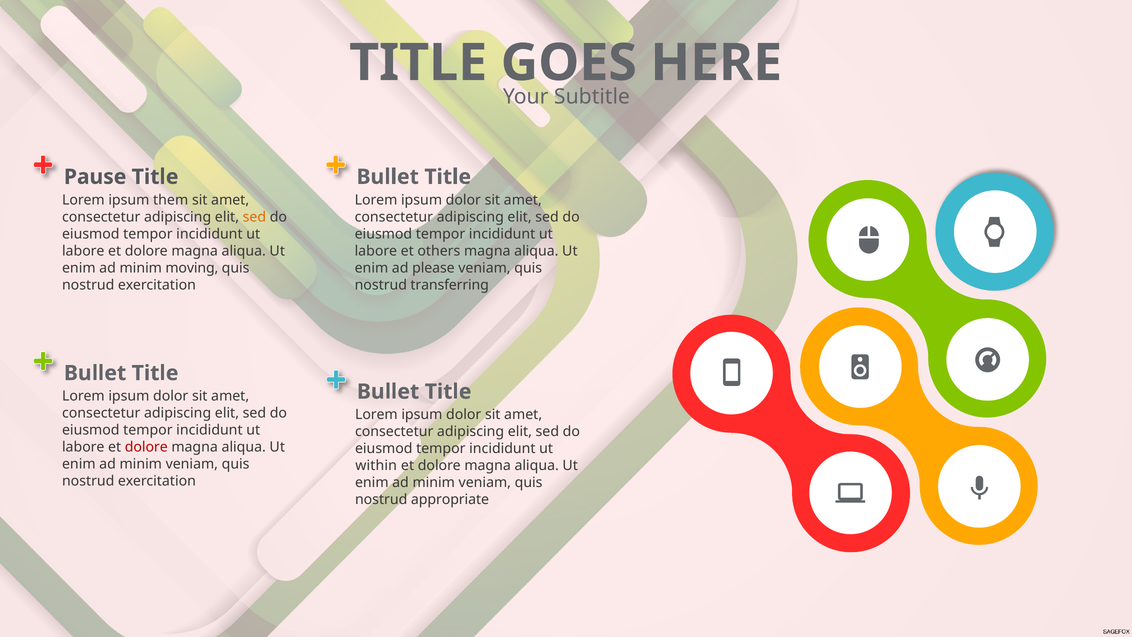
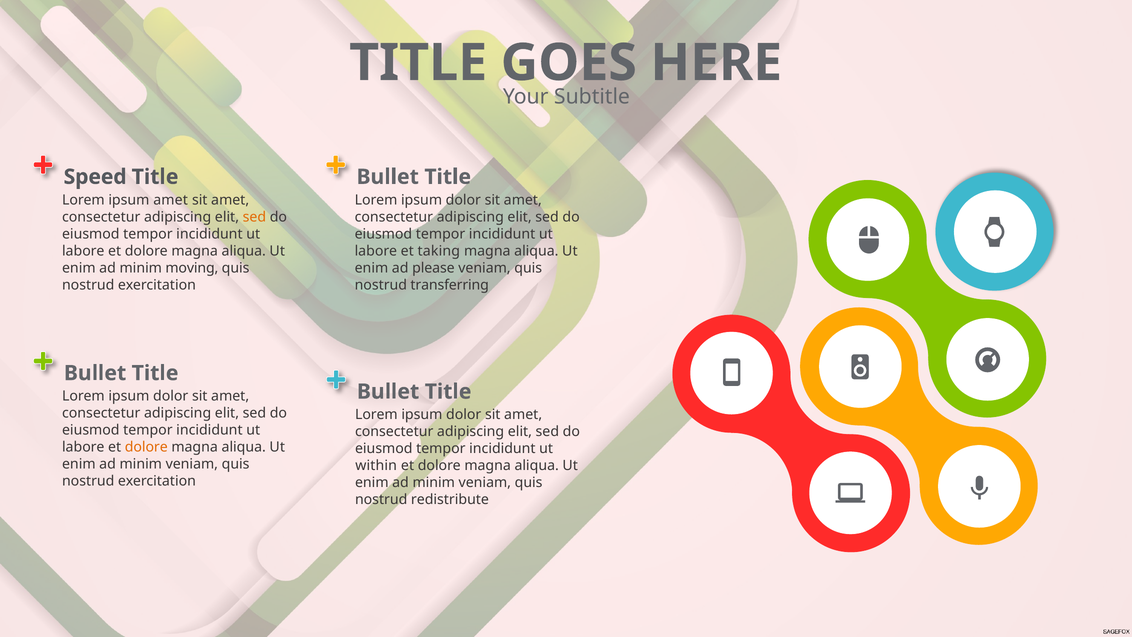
Pause: Pause -> Speed (95, 177)
ipsum them: them -> amet (171, 200)
others: others -> taking (439, 251)
dolore colour: red -> orange (146, 447)
appropriate: appropriate -> redistribute (450, 500)
